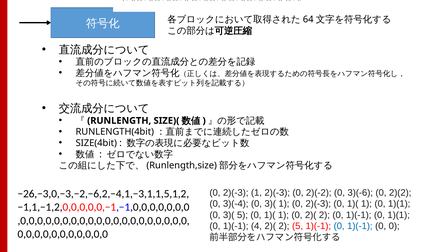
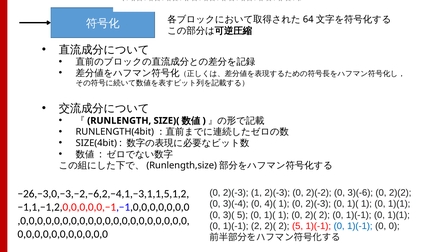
3)(-4 0 3)(: 3)( -> 4)( (270, 204)
1)(-1 4: 4 -> 2 (256, 226)
